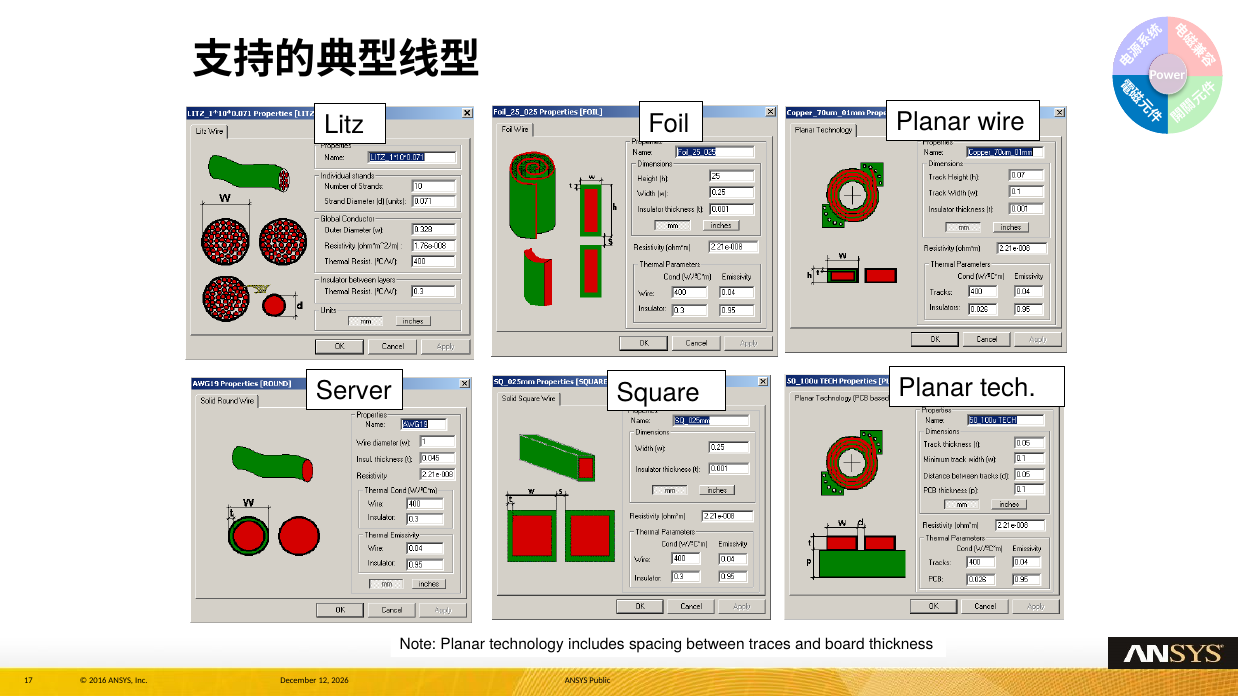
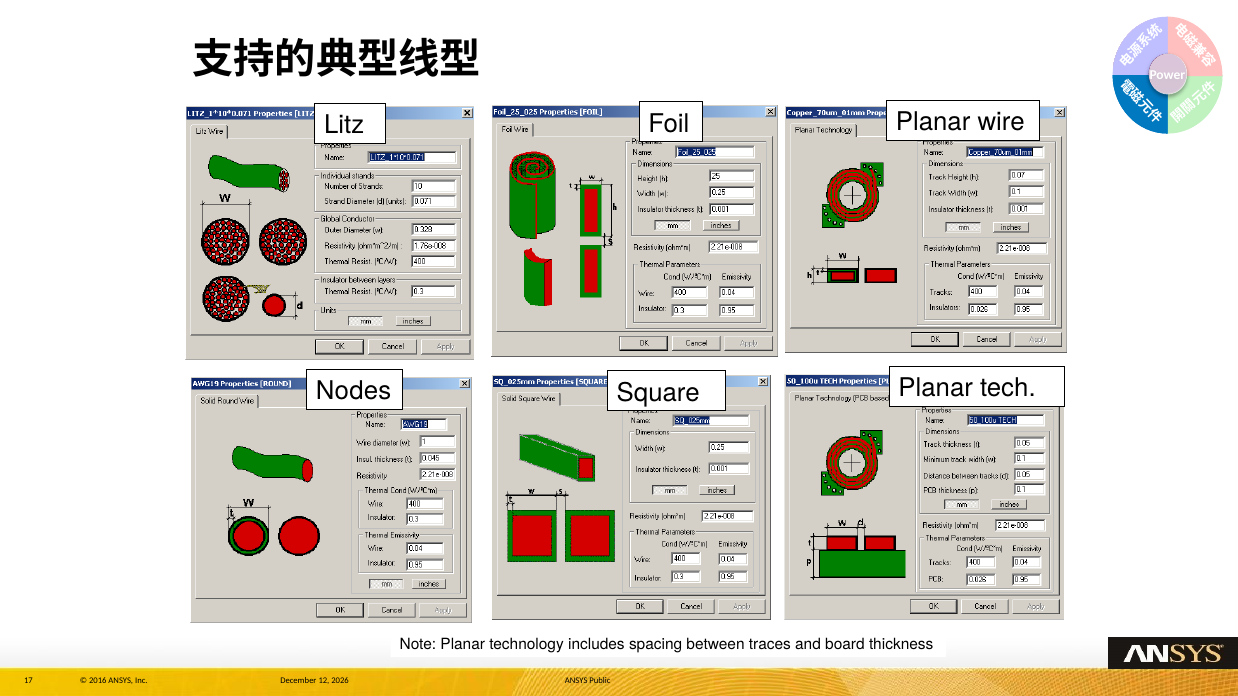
Server: Server -> Nodes (354, 391)
